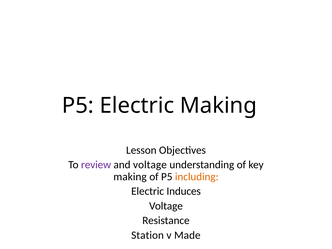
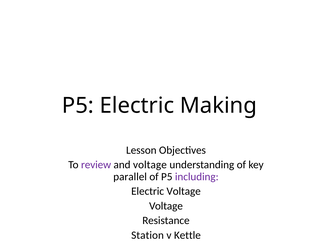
making: making -> parallel (130, 177)
including colour: orange -> purple (197, 177)
Electric Induces: Induces -> Voltage (184, 191)
Made: Made -> Kettle (187, 235)
